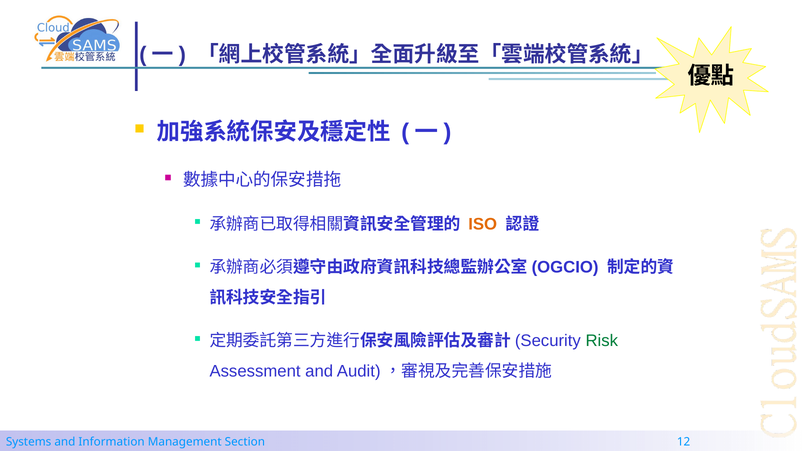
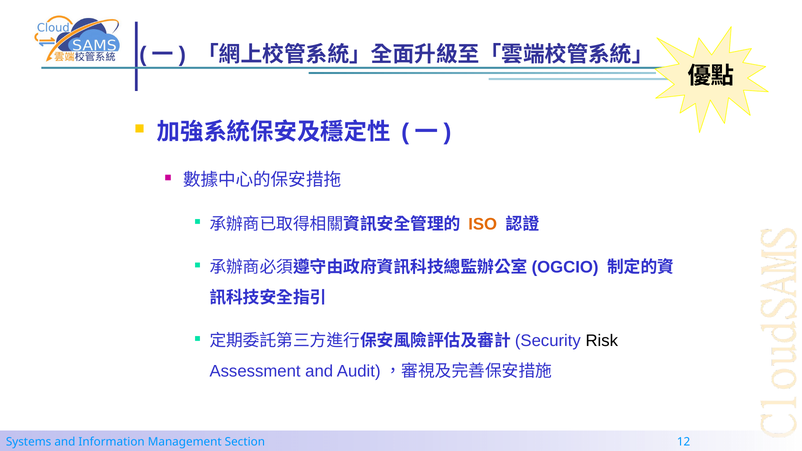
Risk colour: green -> black (602, 341)
